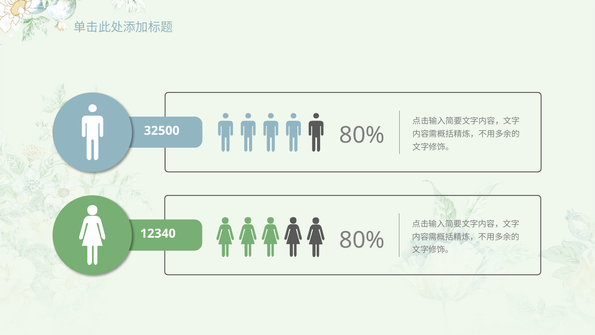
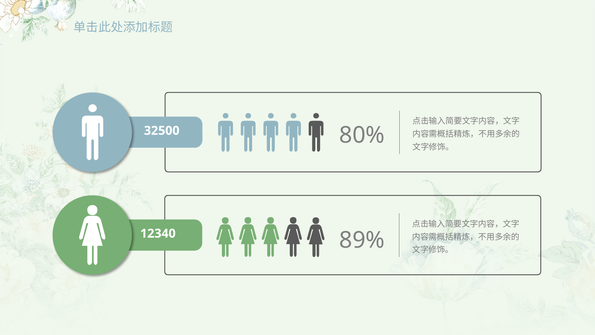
80%: 80% -> 89% (362, 240)
